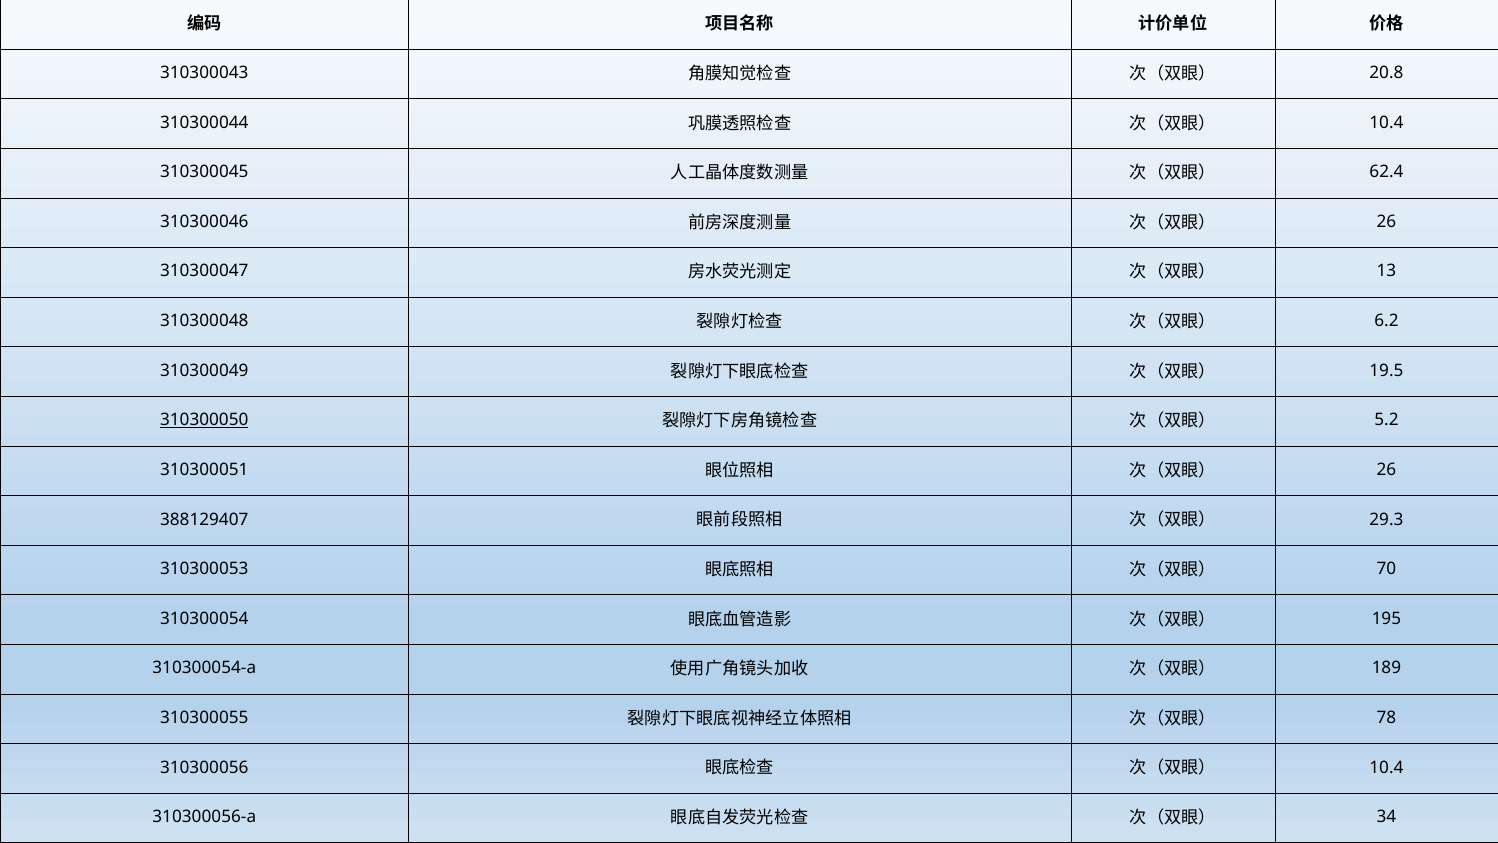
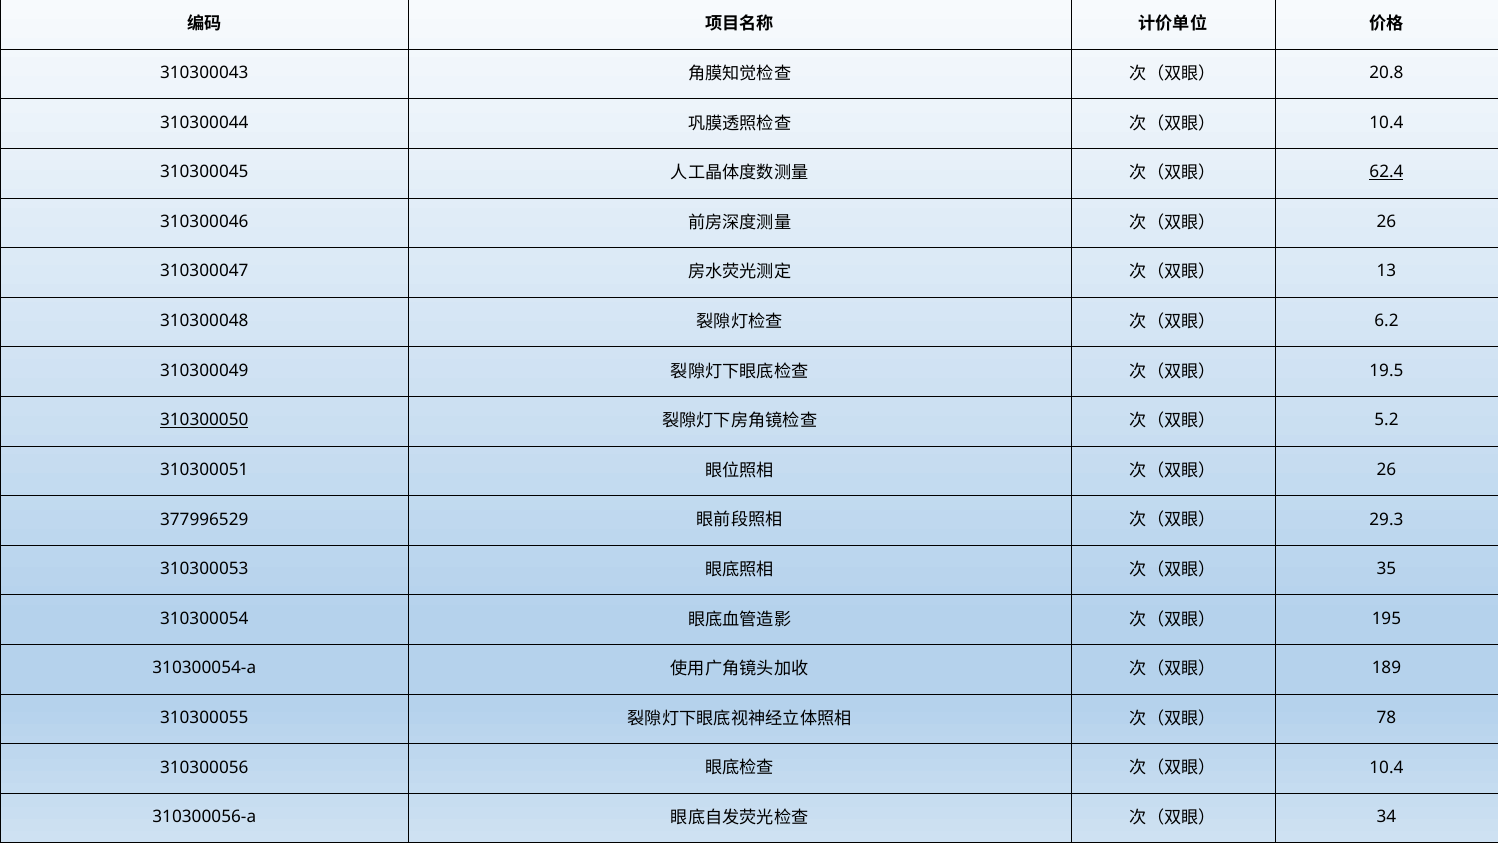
62.4 underline: none -> present (1386, 172)
388129407: 388129407 -> 377996529 (204, 519)
70: 70 -> 35 (1386, 569)
